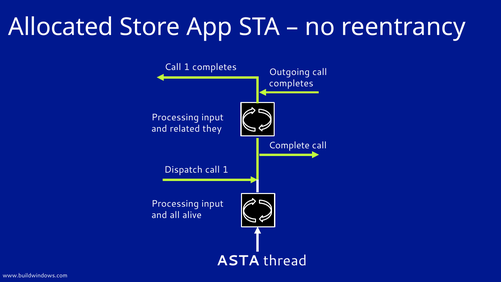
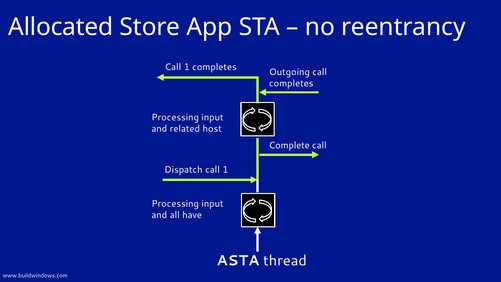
they: they -> host (212, 129)
alive: alive -> have (192, 215)
